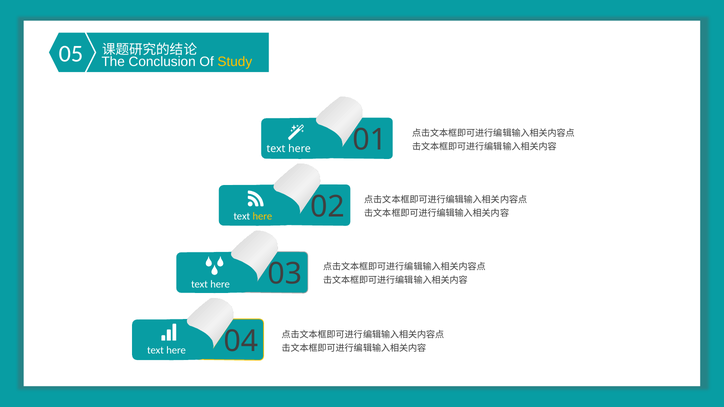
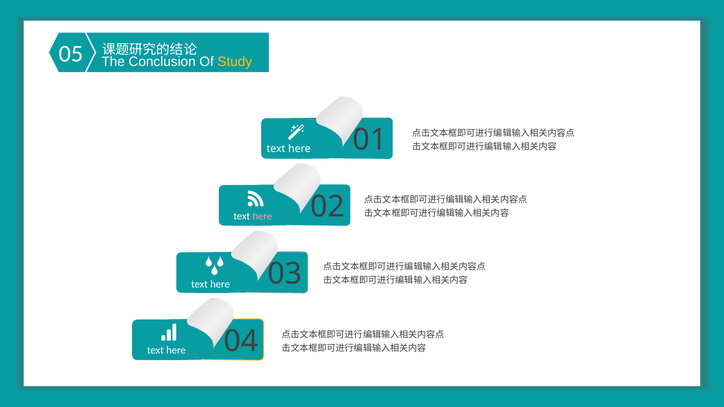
here colour: yellow -> pink (262, 217)
